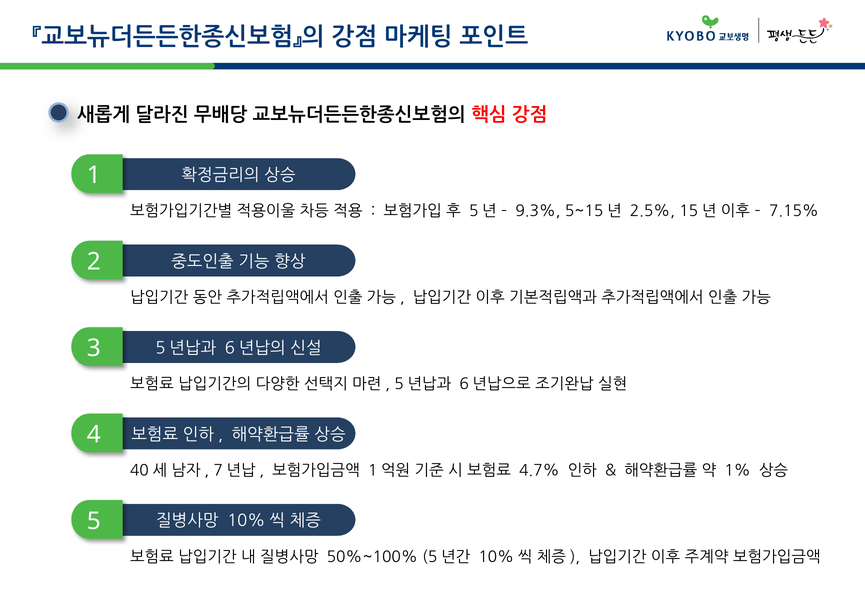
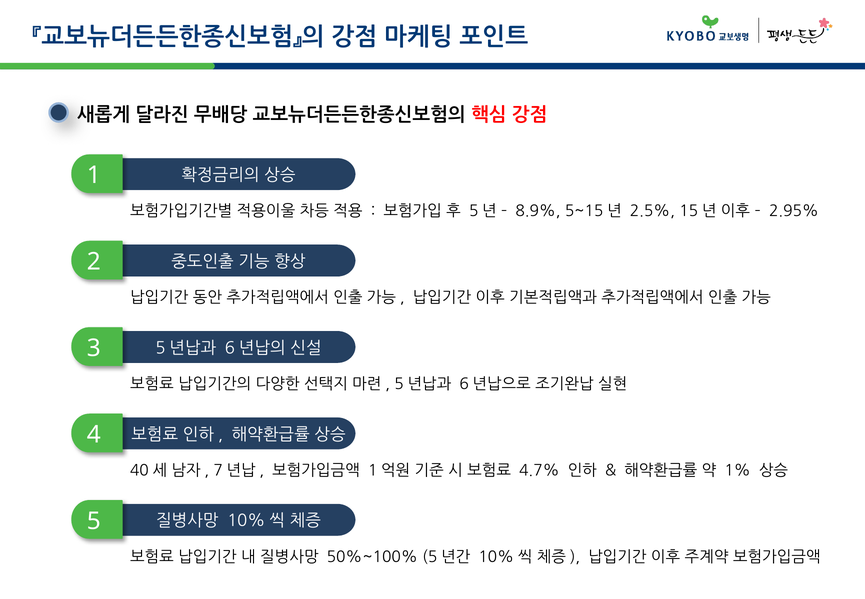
9.3%: 9.3% -> 8.9% (538, 211)
7.15%: 7.15% -> 2.95% (794, 211)
